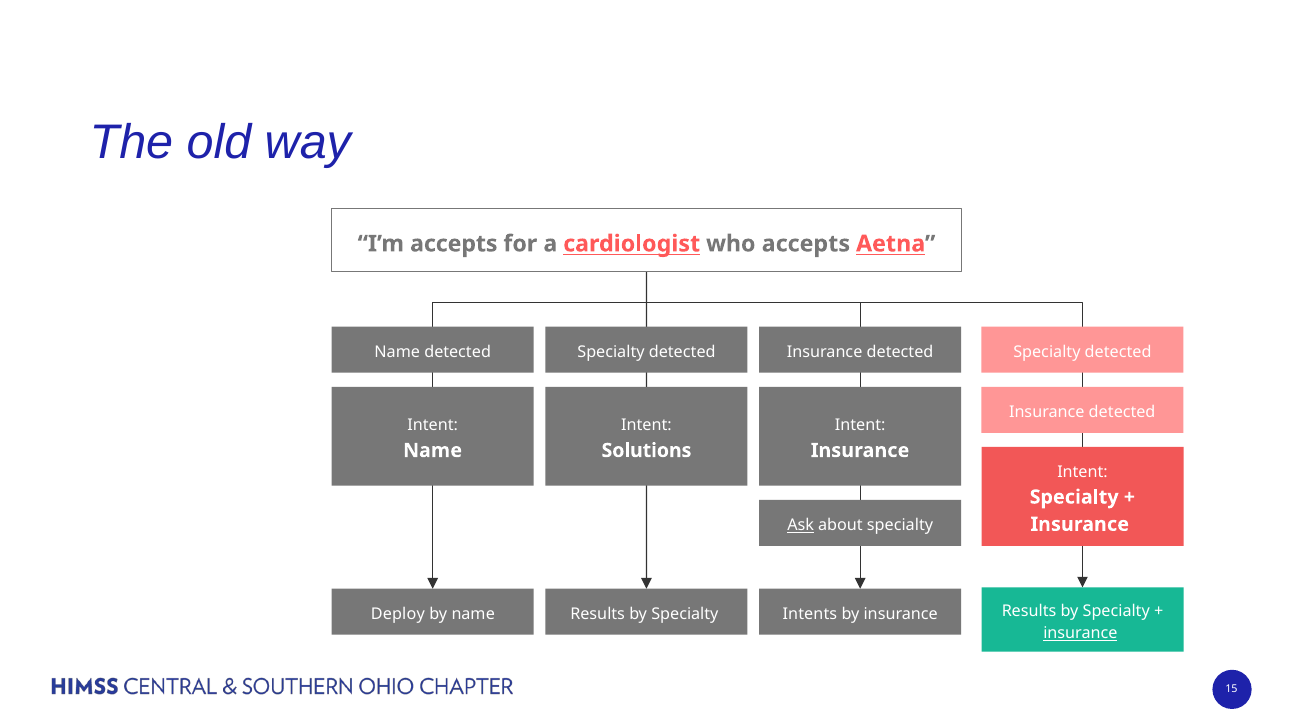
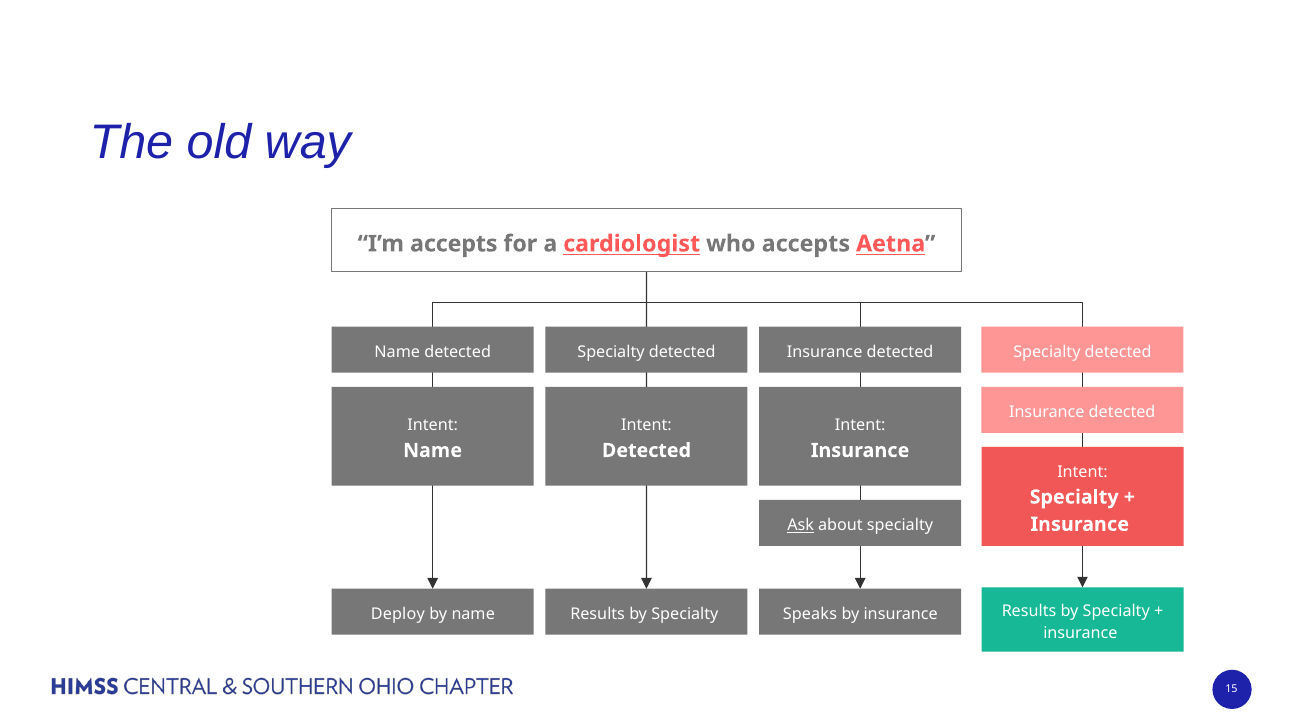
Solutions: Solutions -> Detected (646, 451)
Intents: Intents -> Speaks (810, 614)
insurance underline: present -> none (1080, 634)
